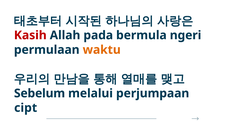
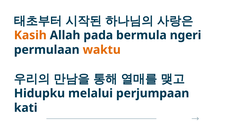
Kasih colour: red -> orange (30, 35)
Sebelum: Sebelum -> Hidupku (39, 93)
cipt: cipt -> kati (26, 107)
